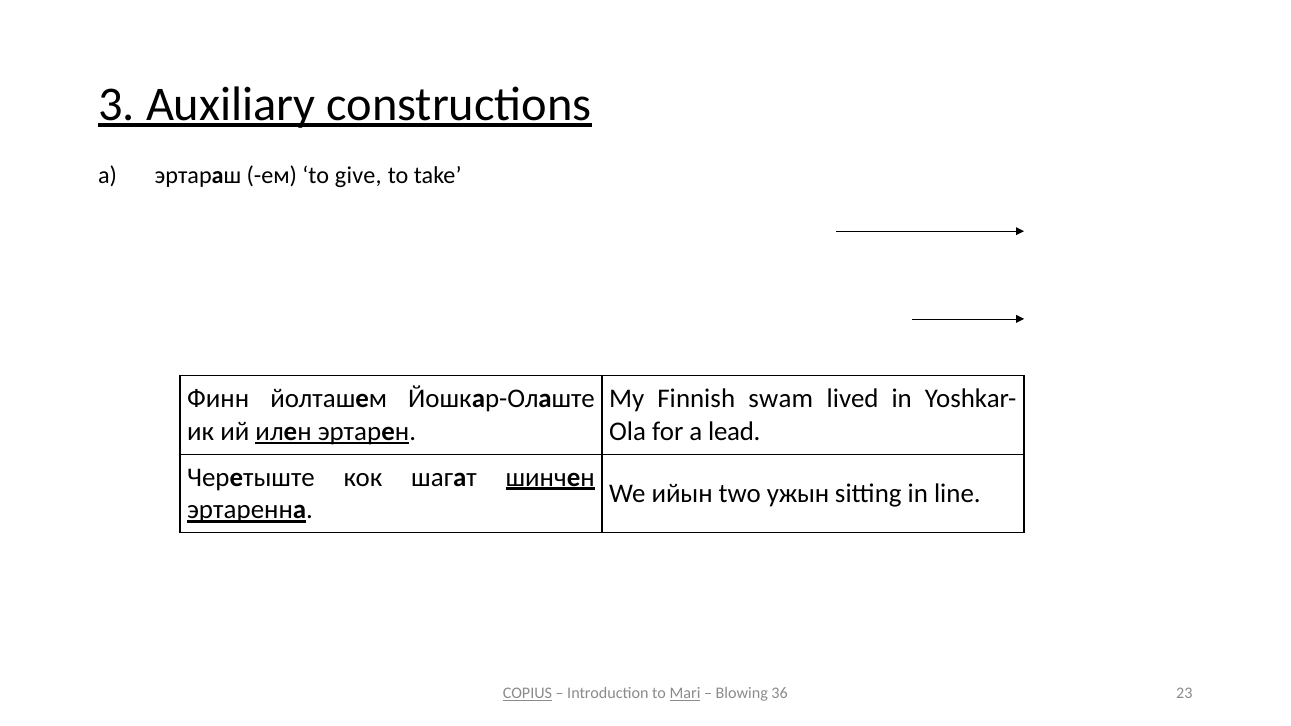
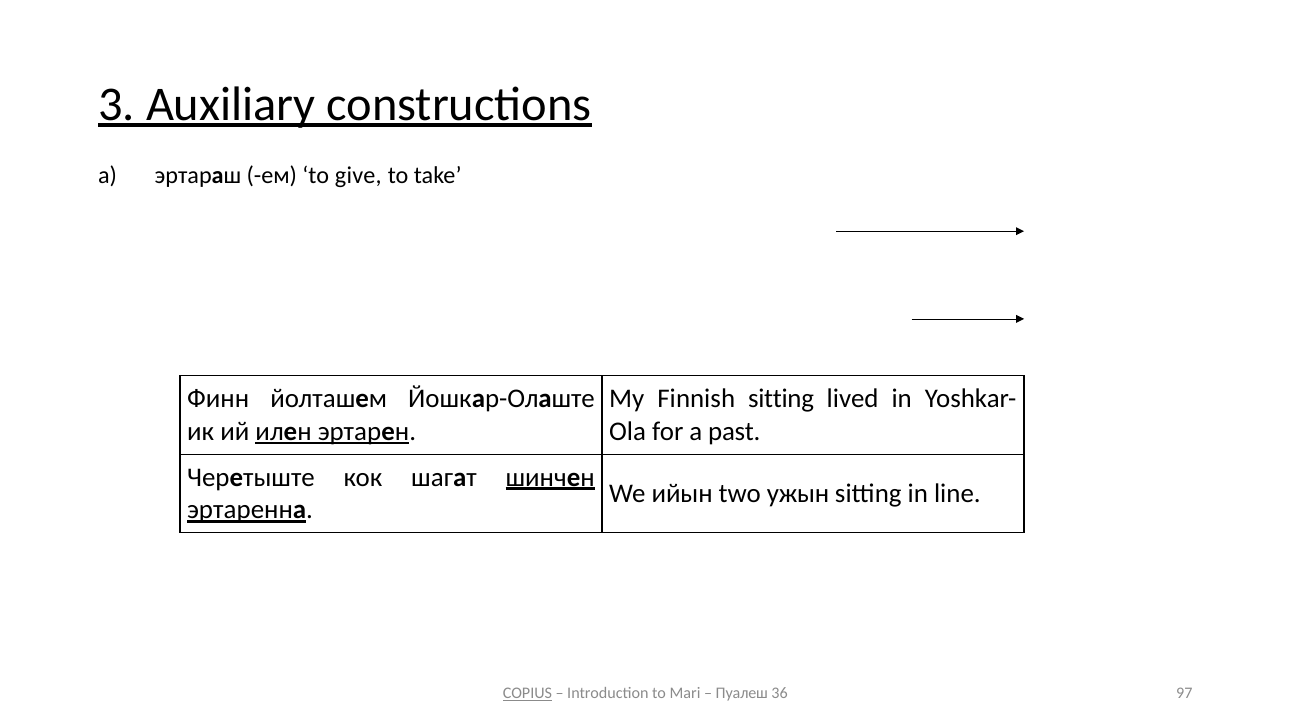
Finnish swam: swam -> sitting (781, 399)
lead: lead -> past (734, 432)
Mari underline: present -> none (685, 693)
Blowing: Blowing -> Пуалеш (742, 693)
23: 23 -> 97 (1184, 693)
